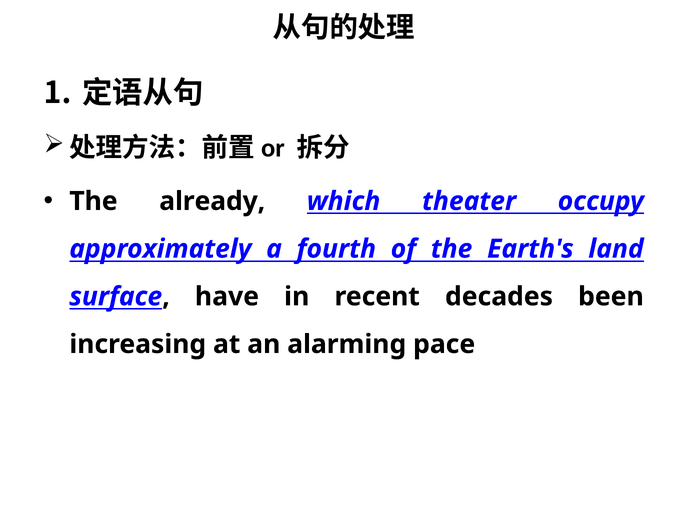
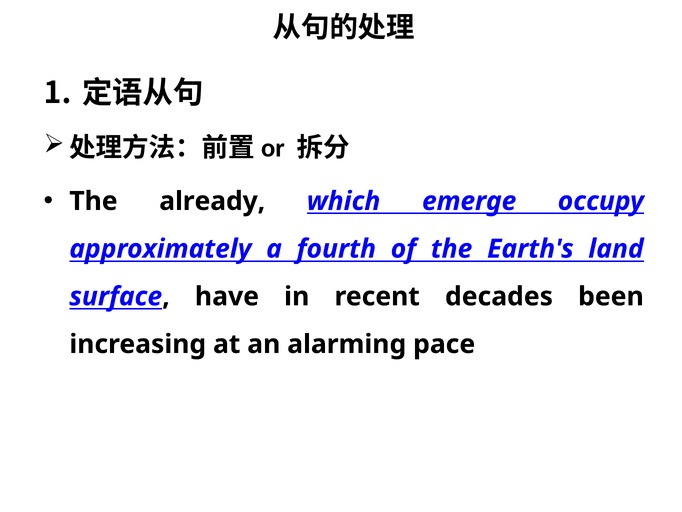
theater: theater -> emerge (469, 201)
